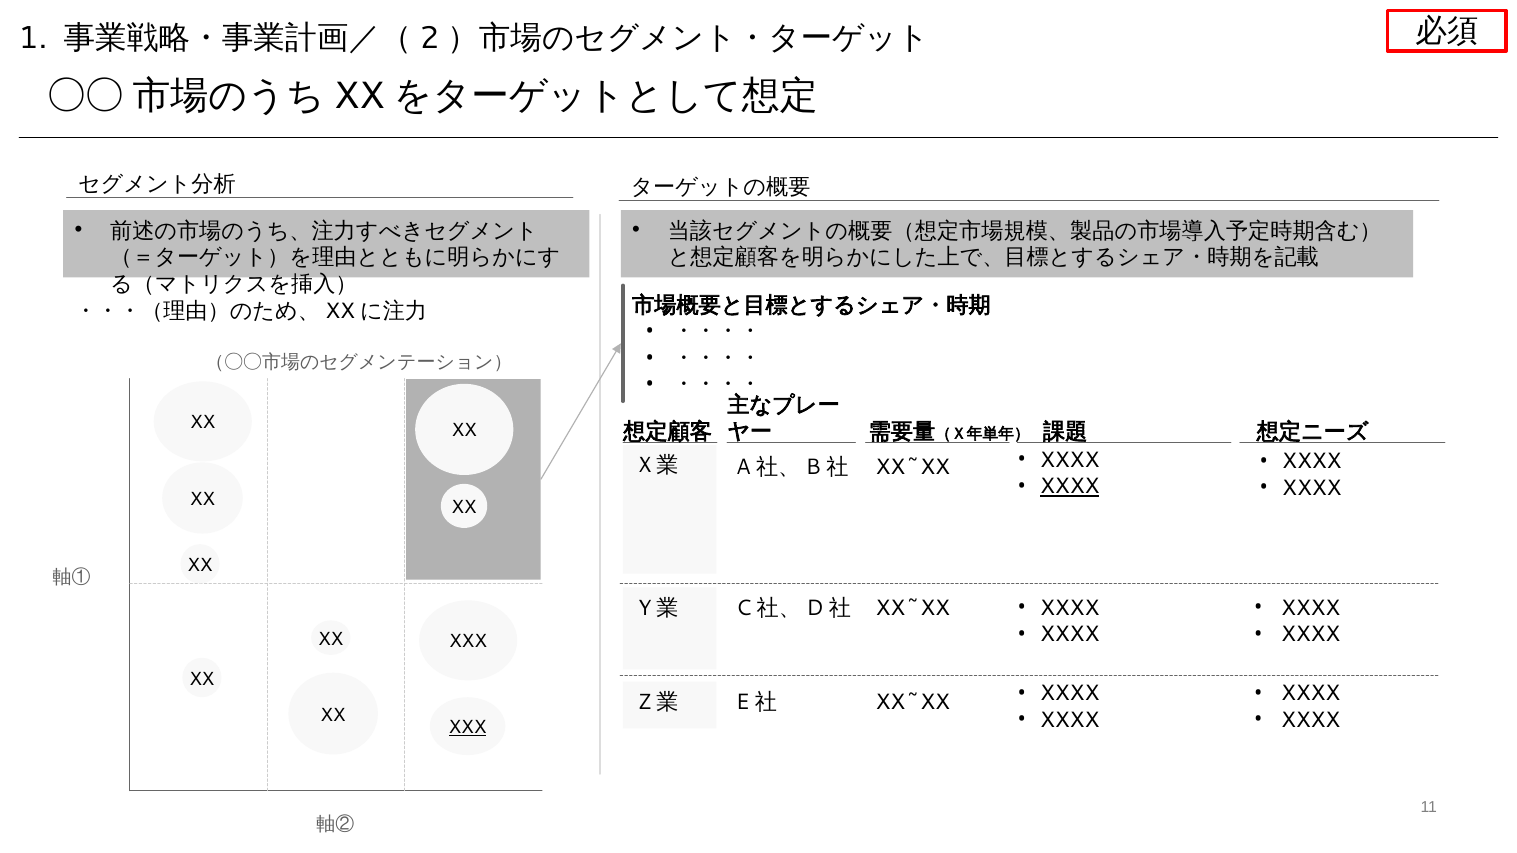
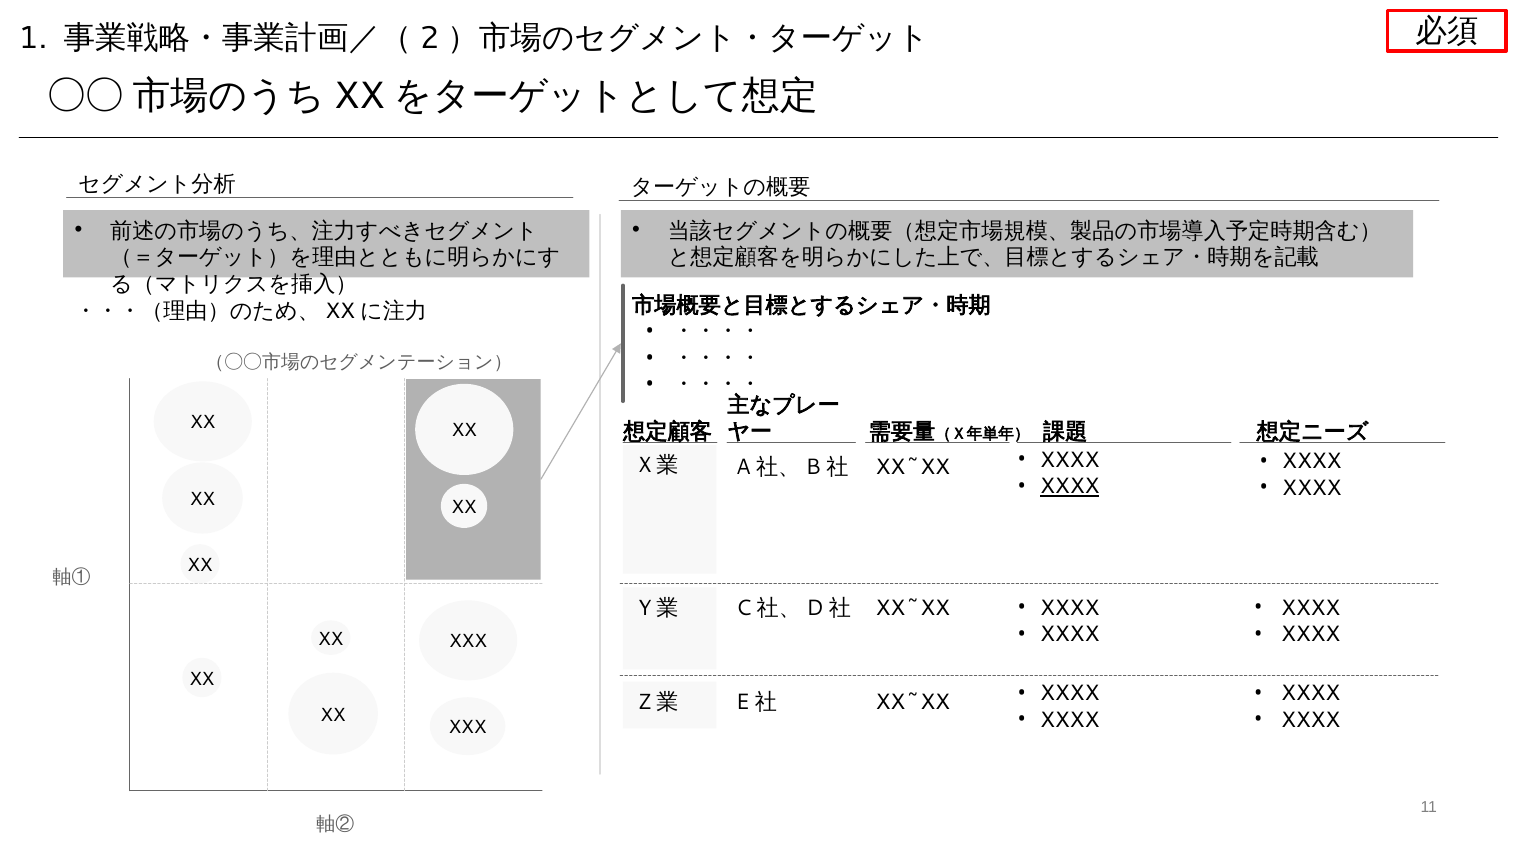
XXX underline: present -> none (467, 728)
